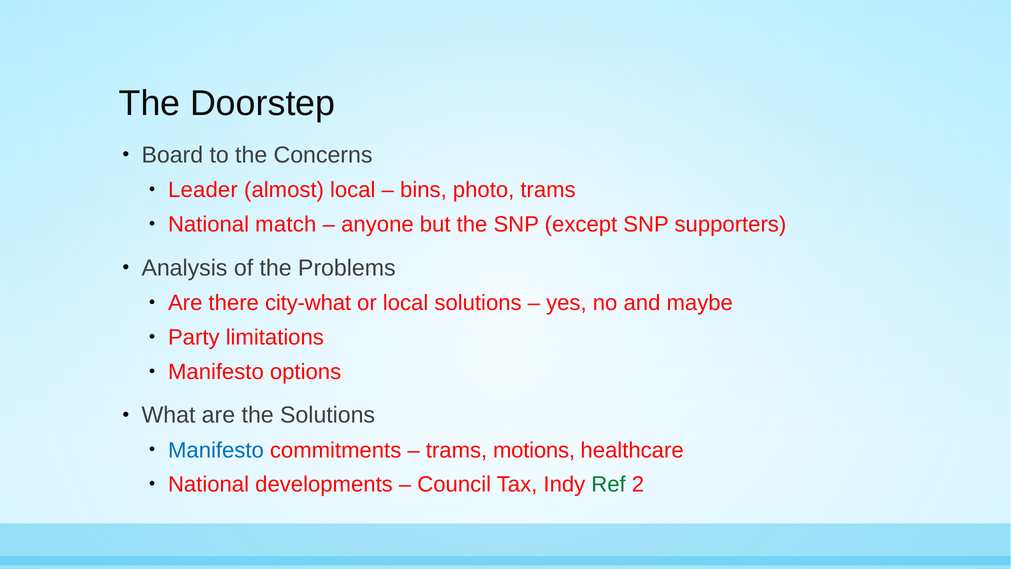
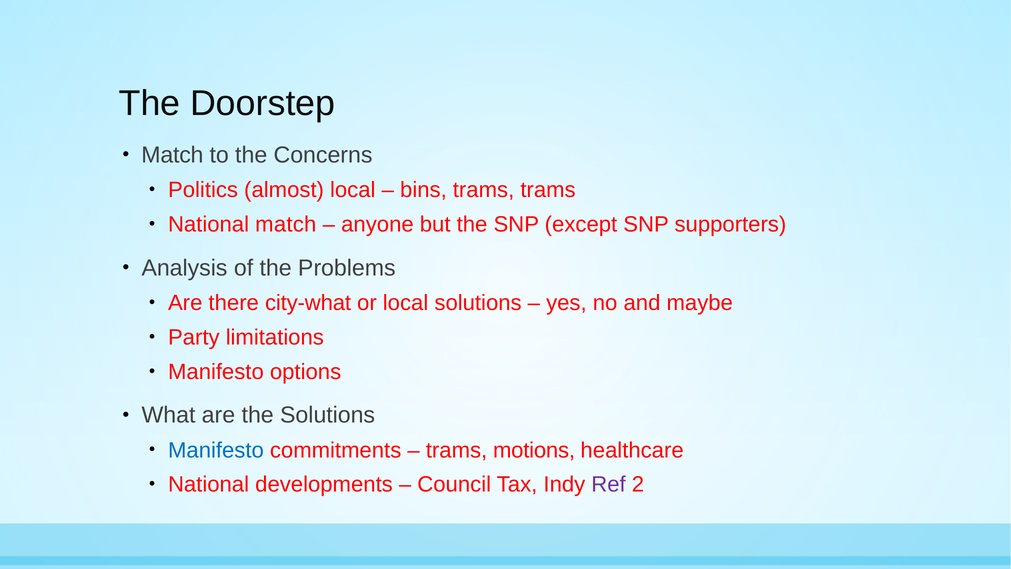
Board: Board -> Match (172, 155)
Leader: Leader -> Politics (203, 190)
bins photo: photo -> trams (484, 190)
Ref colour: green -> purple (609, 484)
